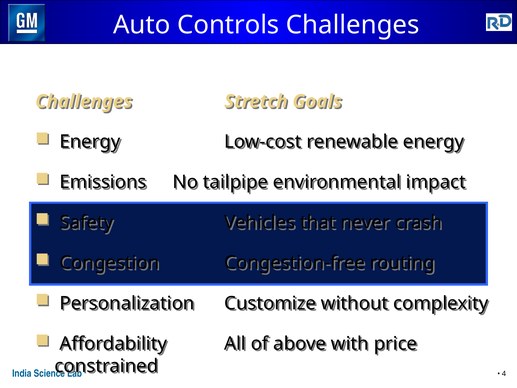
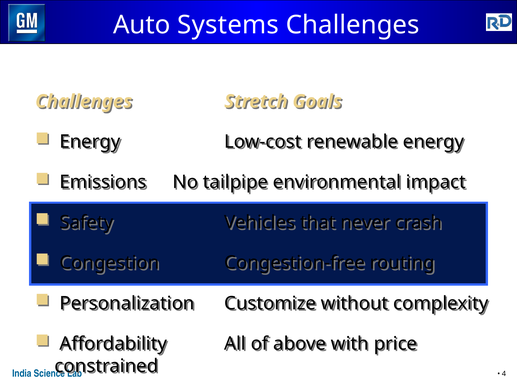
Controls: Controls -> Systems (228, 25)
